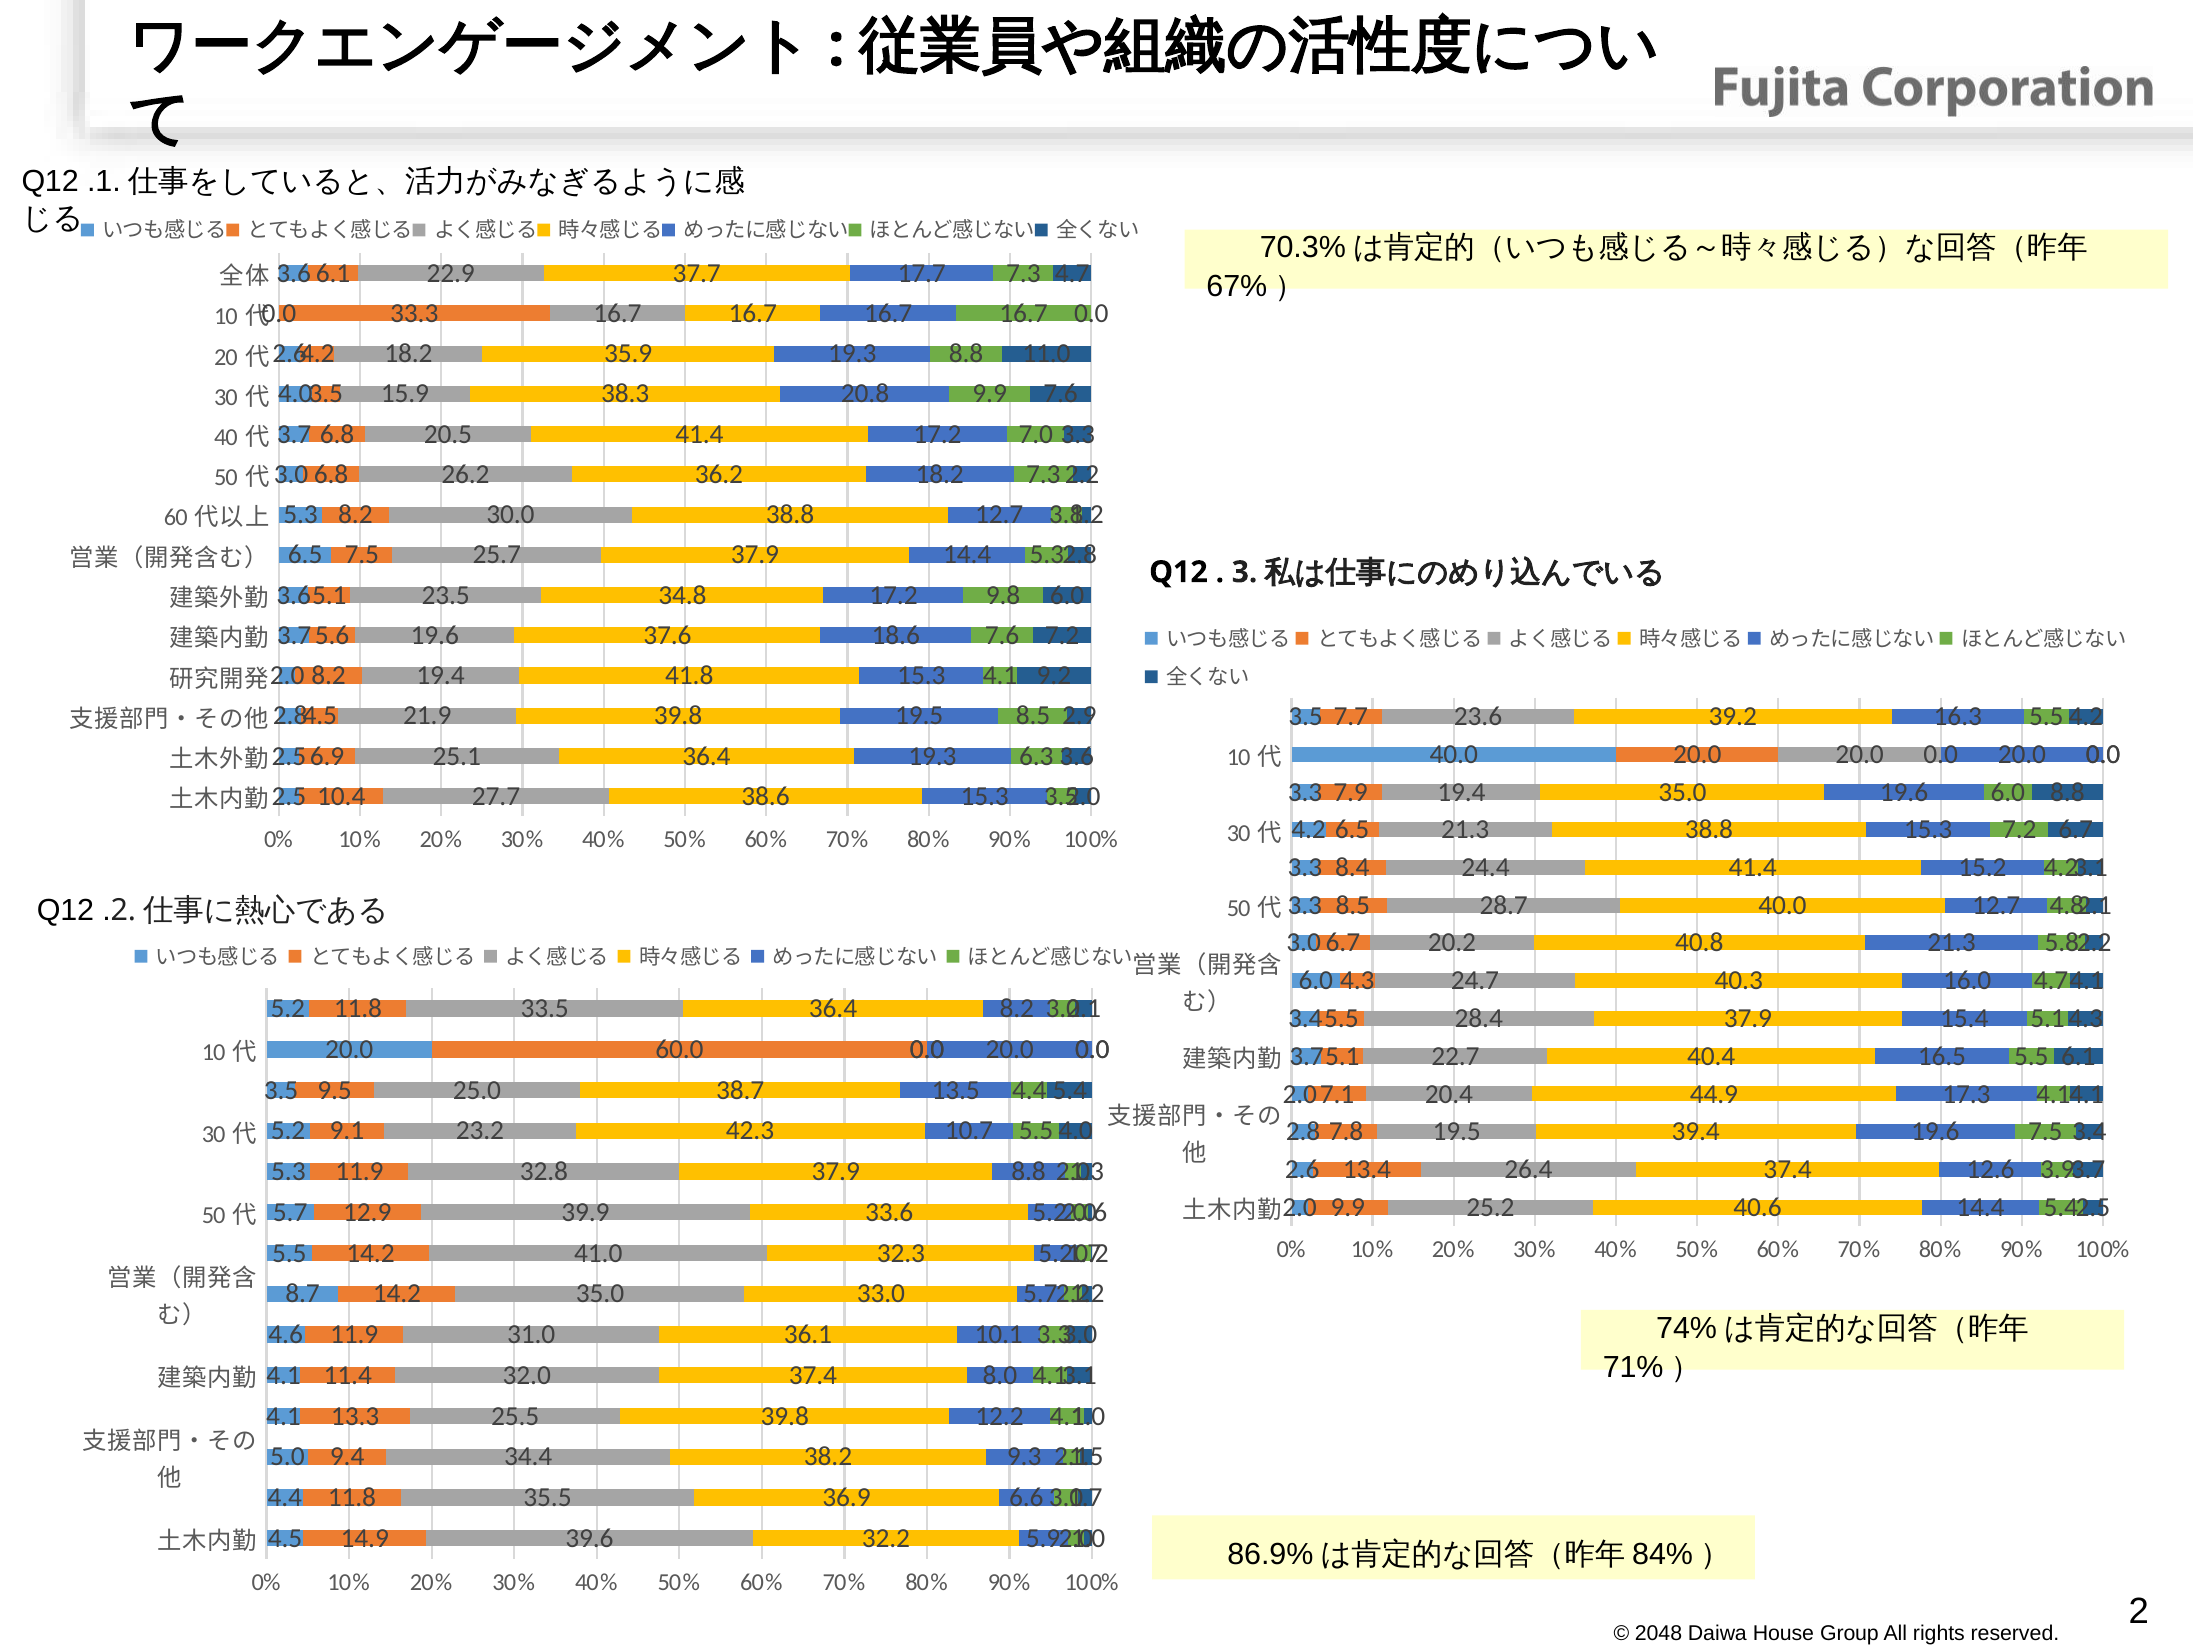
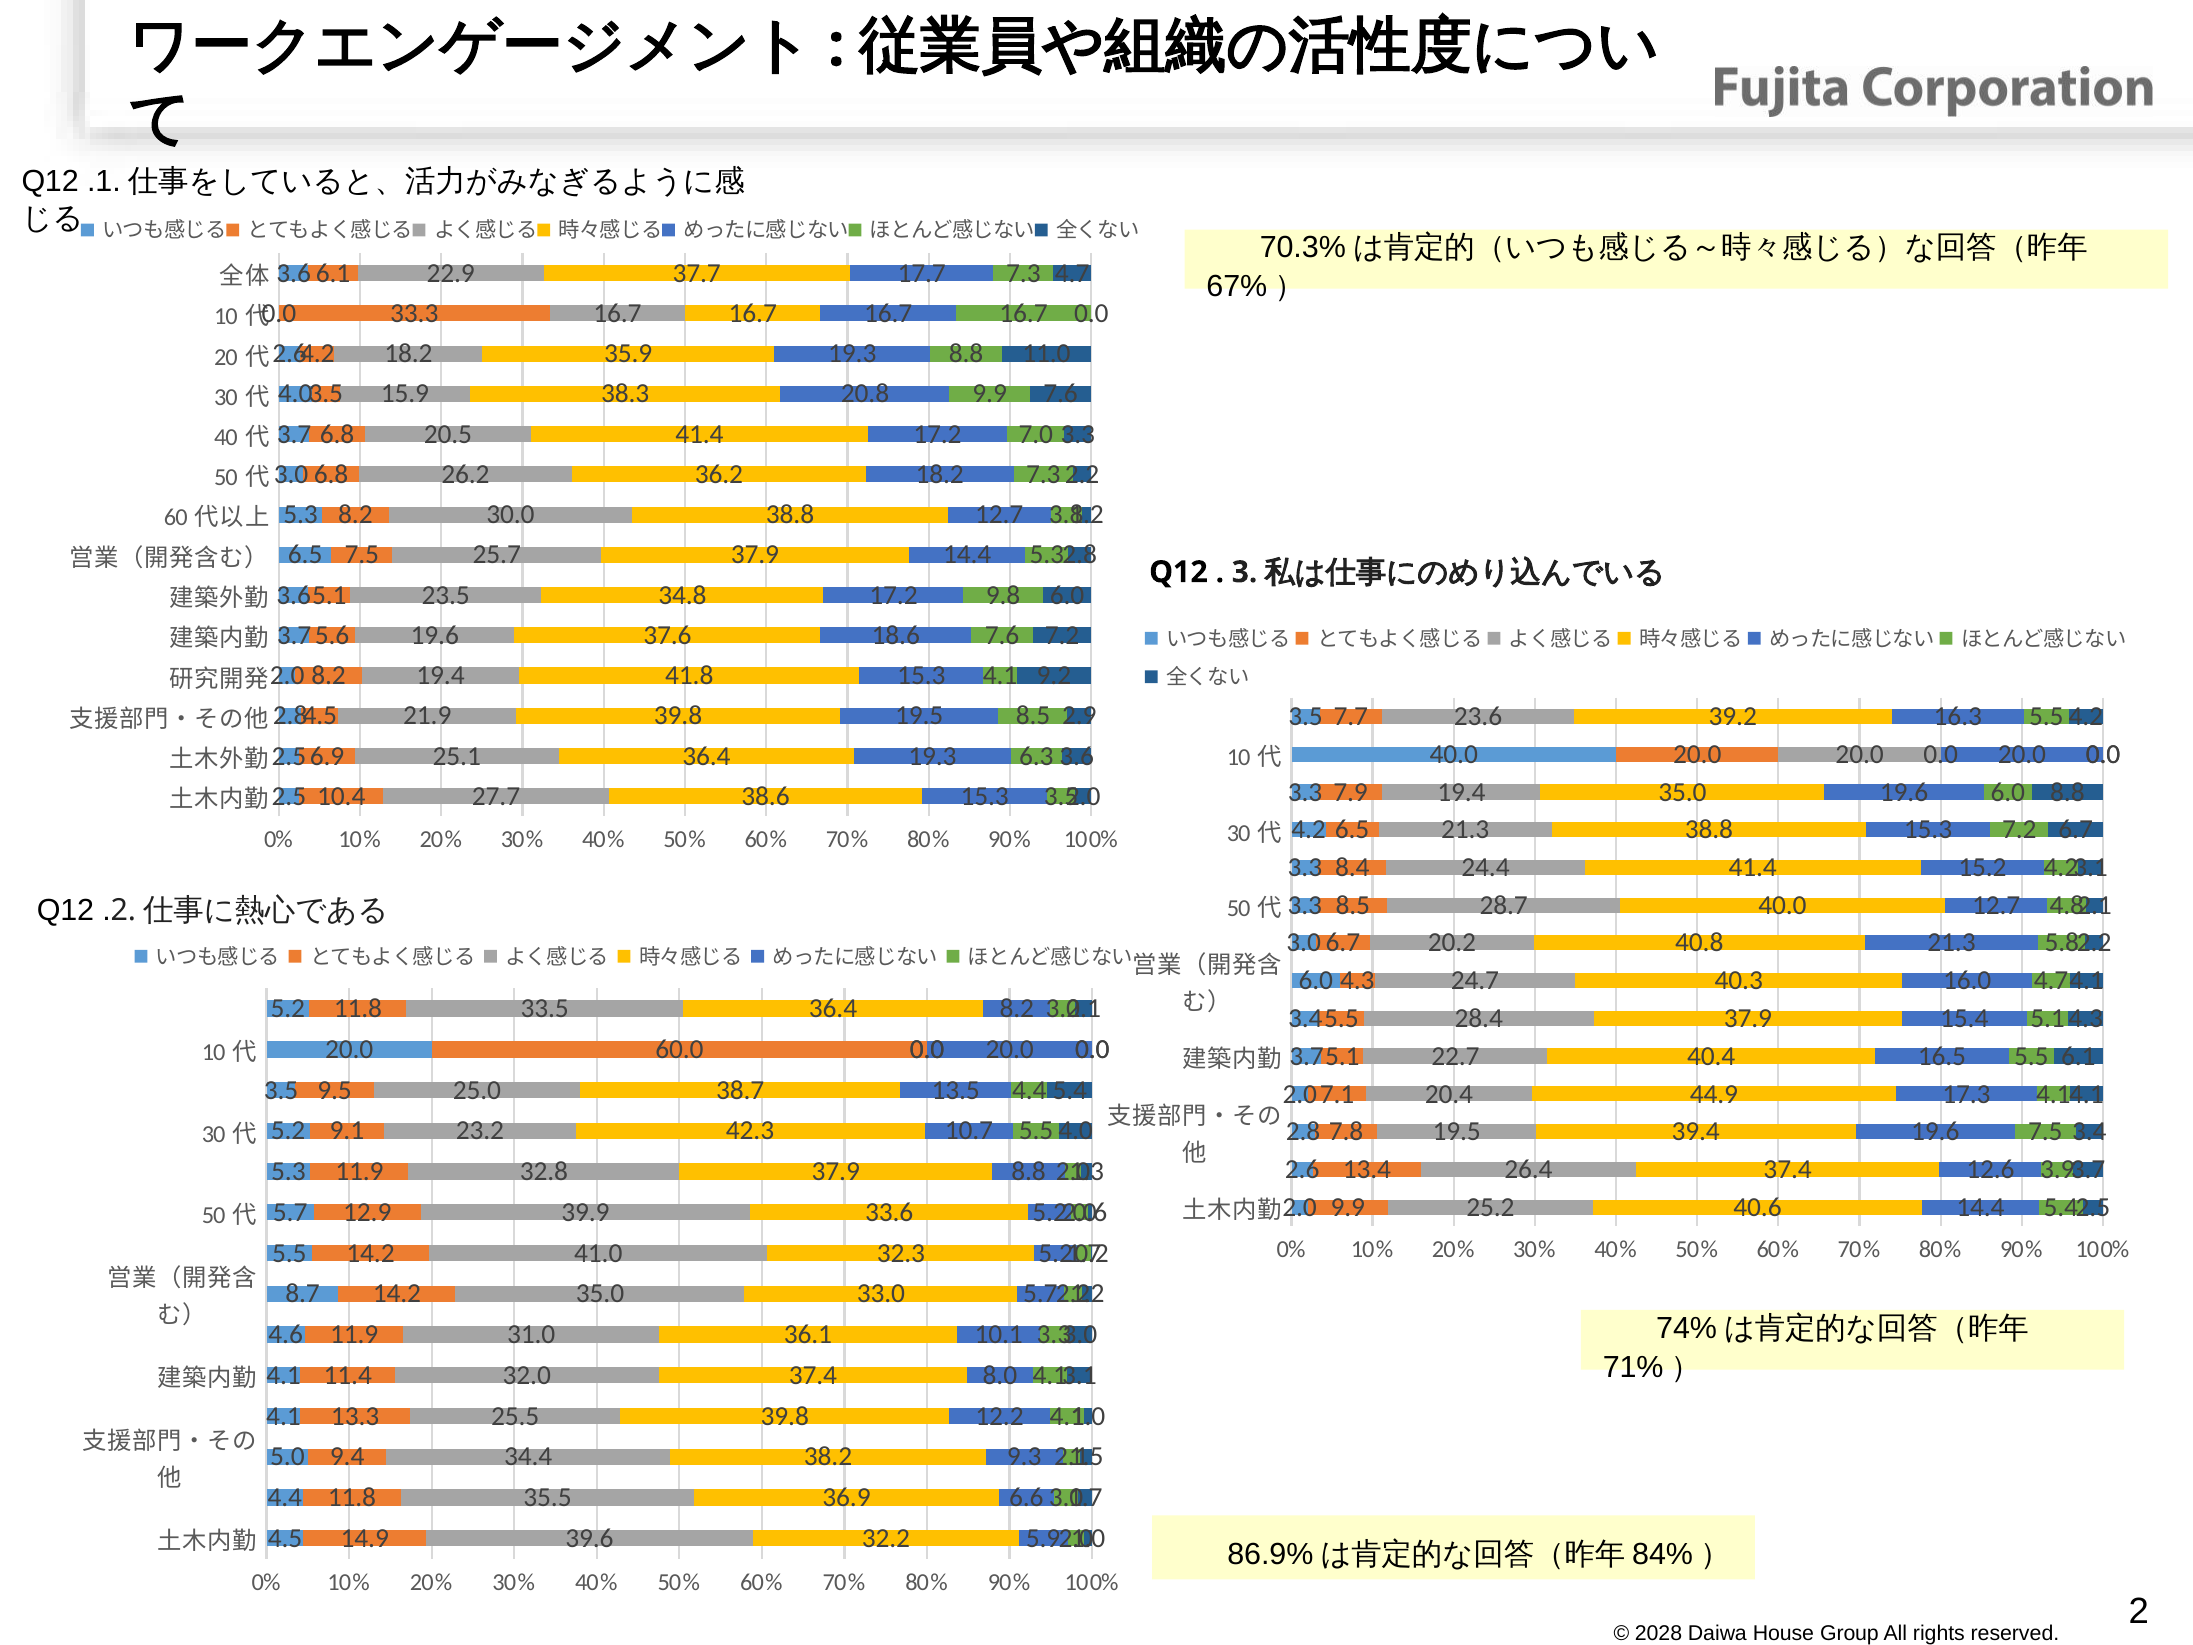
2048: 2048 -> 2028 (1658, 1633)
